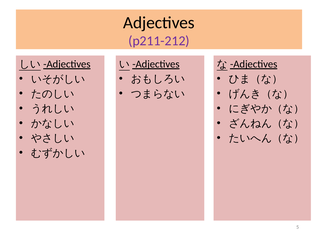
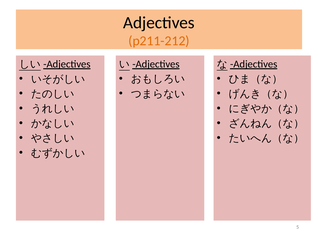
p211-212 colour: purple -> orange (159, 41)
